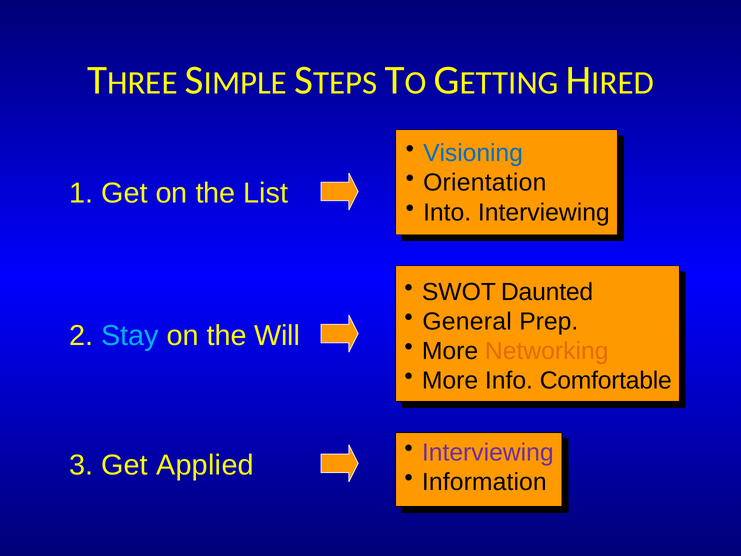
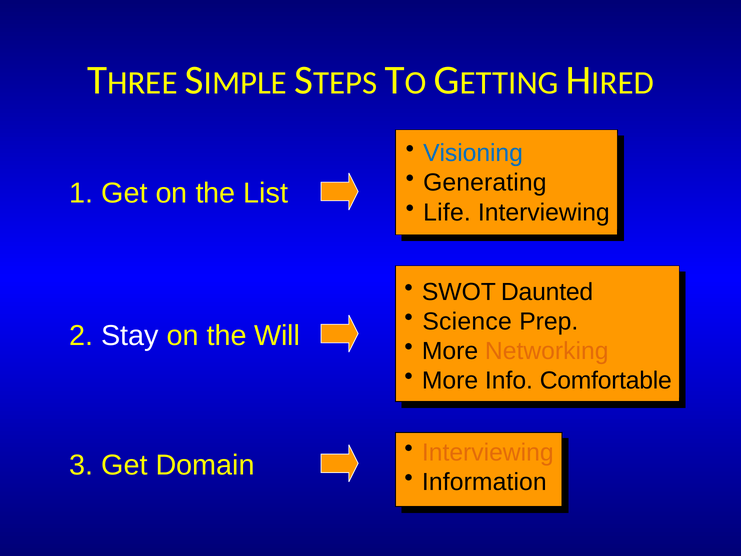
Orientation: Orientation -> Generating (485, 183)
Into: Into -> Life (447, 212)
General: General -> Science (467, 321)
Stay colour: light blue -> white (130, 335)
Interviewing colour: purple -> orange (488, 452)
Applied: Applied -> Domain (205, 465)
